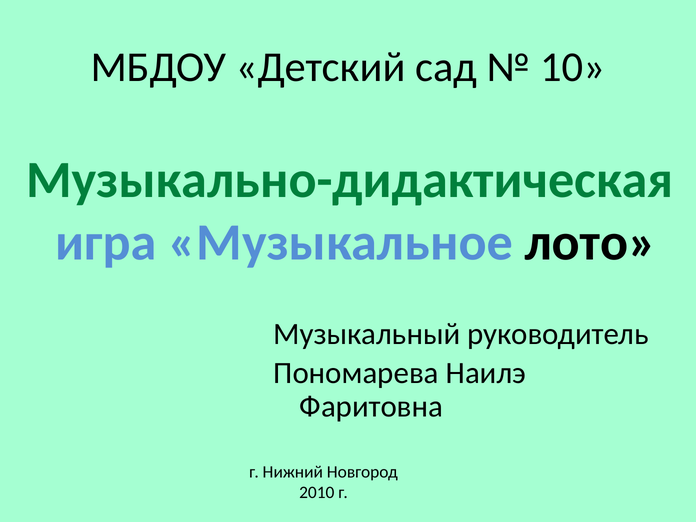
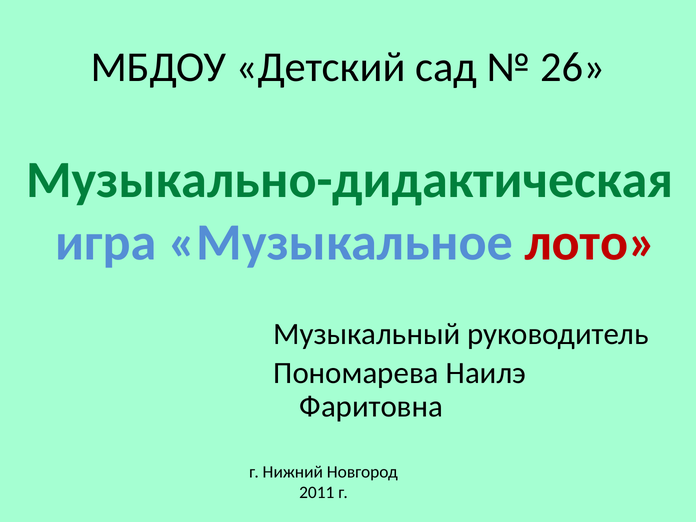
10: 10 -> 26 (572, 67)
лото colour: black -> red (590, 242)
2010: 2010 -> 2011 (317, 493)
